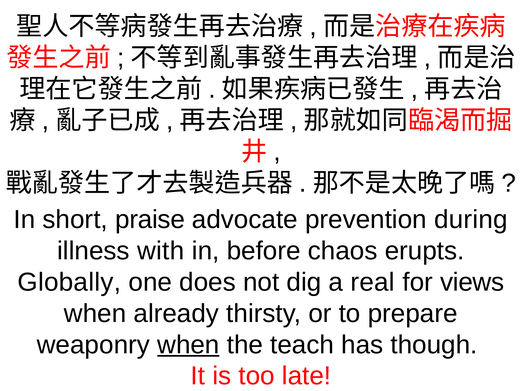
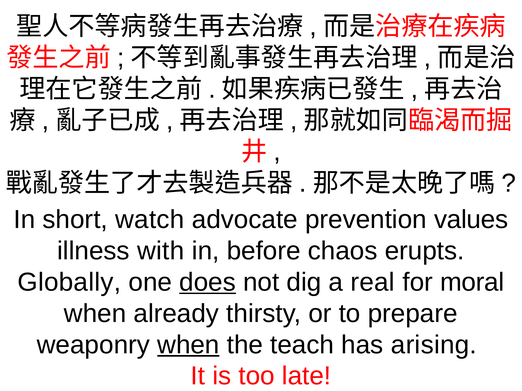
praise: praise -> watch (150, 220)
during: during -> values (471, 220)
does underline: none -> present (208, 283)
views: views -> moral (472, 283)
though: though -> arising (434, 345)
